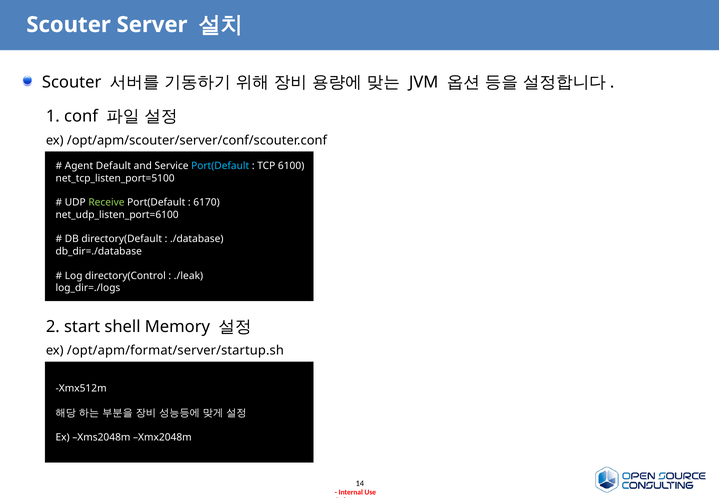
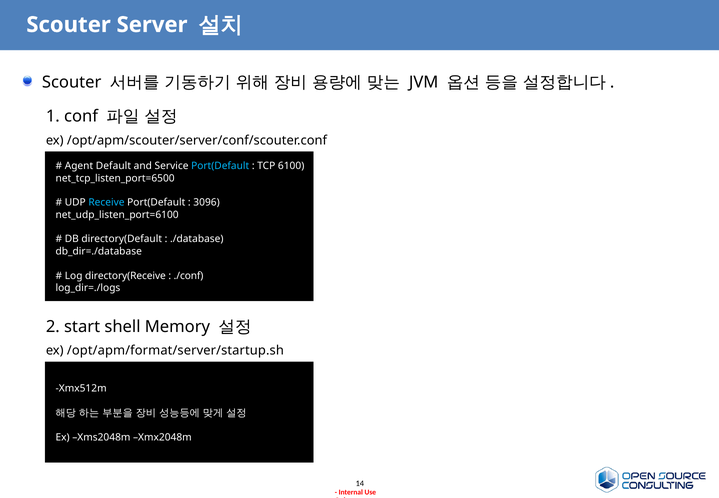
net_tcp_listen_port=5100: net_tcp_listen_port=5100 -> net_tcp_listen_port=6500 (115, 178)
Receive colour: light green -> light blue (106, 202)
6170: 6170 -> 3096 (207, 202)
directory(Control: directory(Control -> directory(Receive (125, 276)
./leak: ./leak -> ./conf (189, 276)
